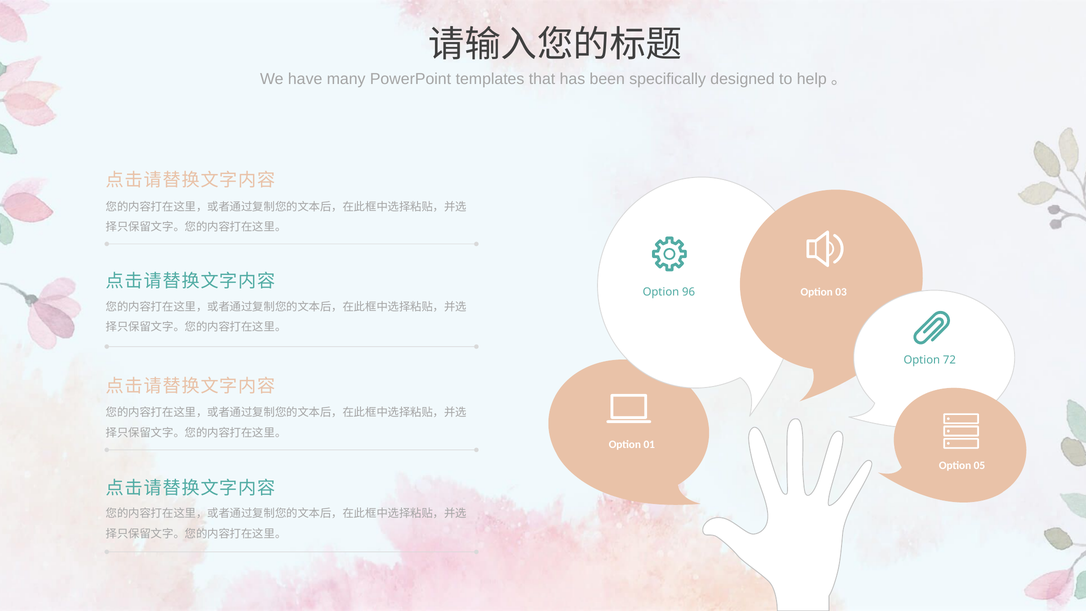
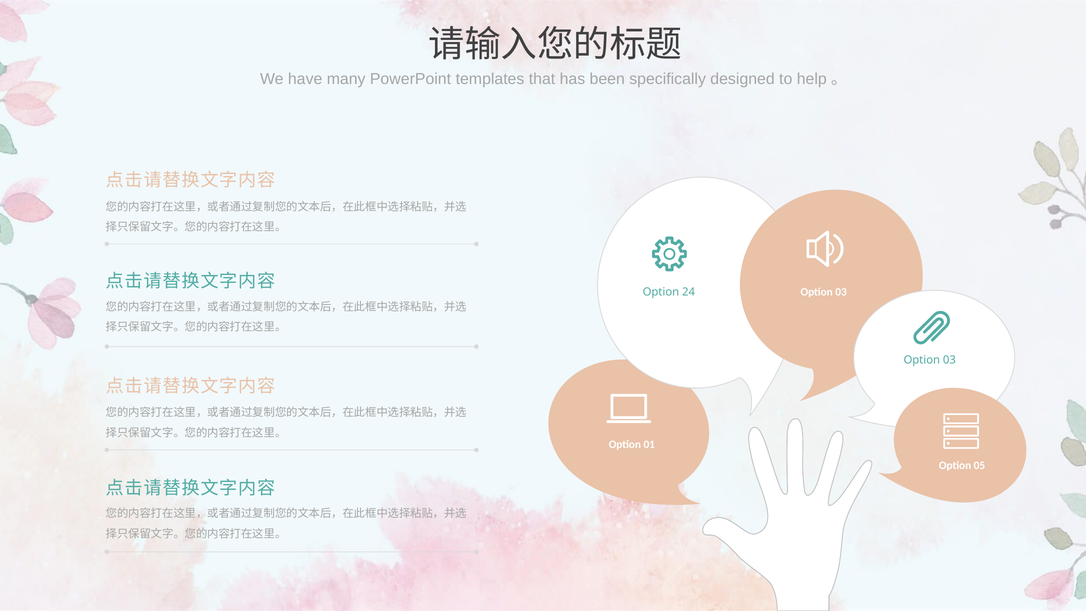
96: 96 -> 24 (689, 292)
72: 72 -> 03 (949, 360)
